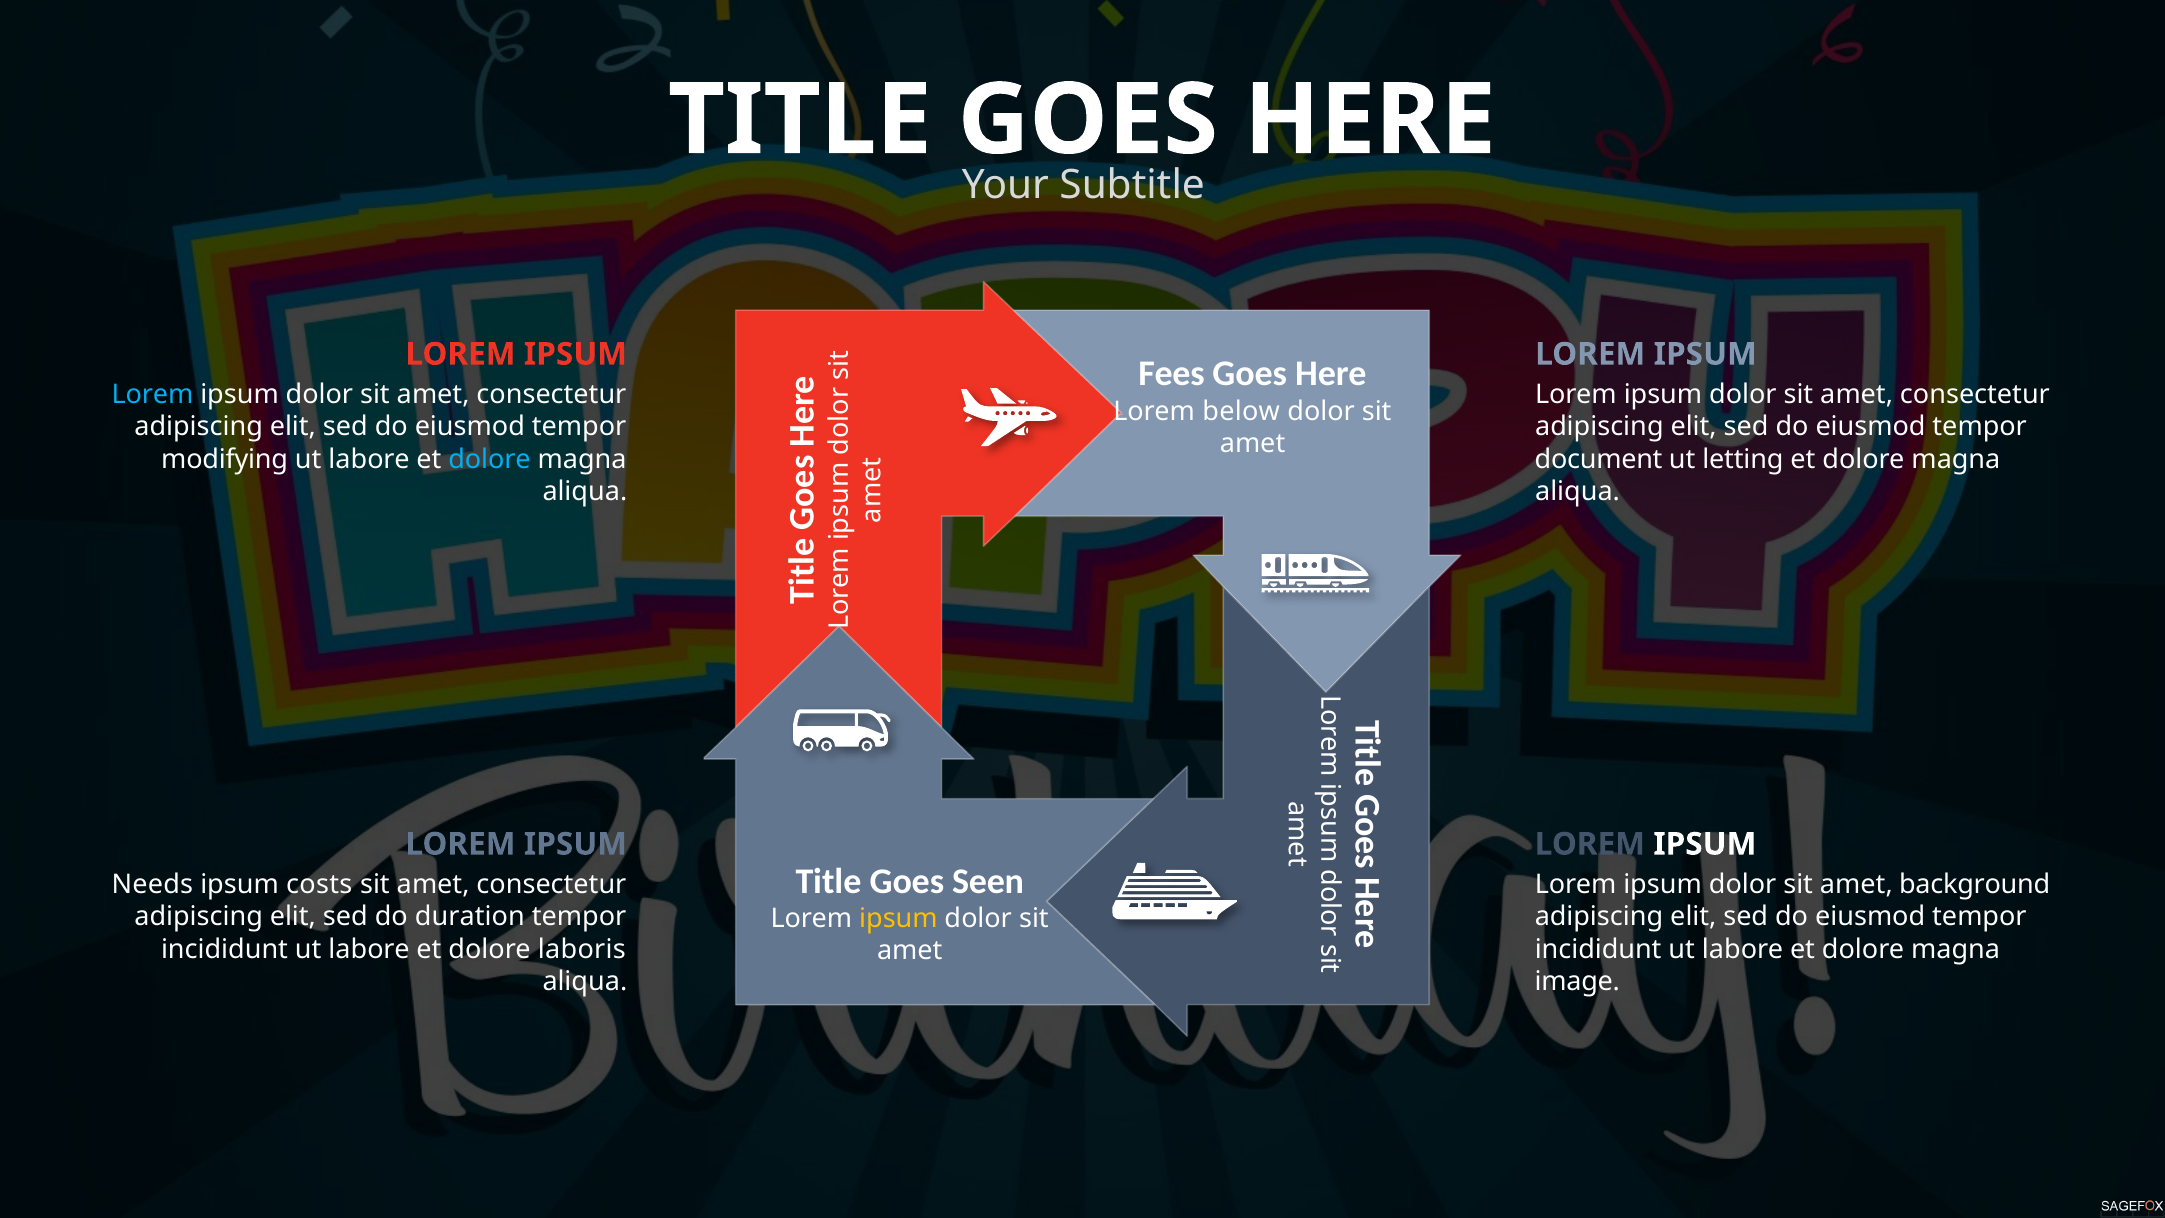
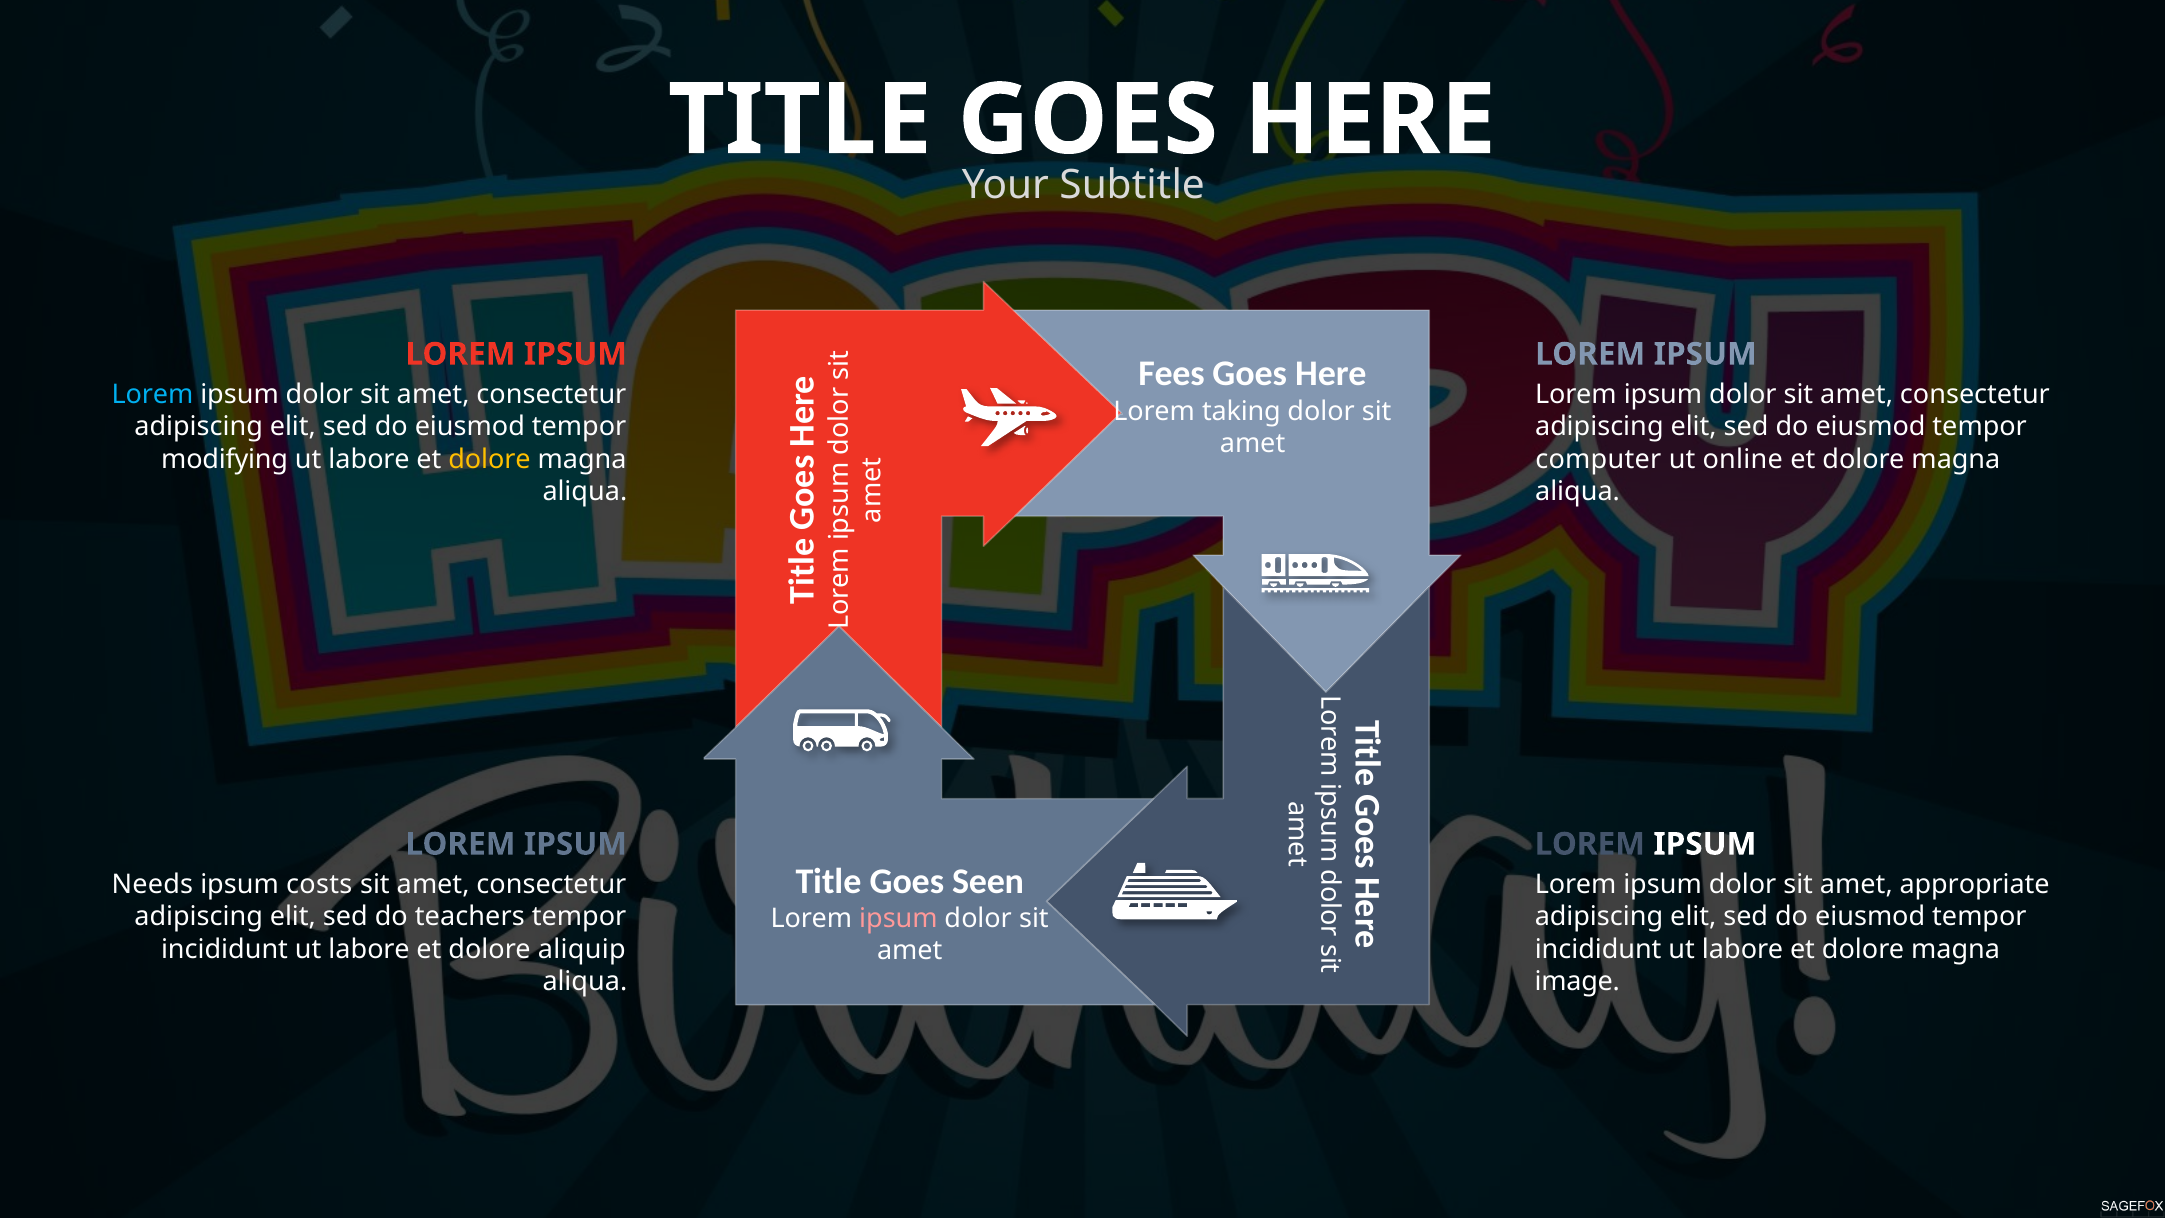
below: below -> taking (1241, 411)
dolore colour: light blue -> yellow (490, 459)
document: document -> computer (1598, 459)
letting: letting -> online (1743, 459)
background: background -> appropriate (1975, 884)
duration: duration -> teachers (470, 917)
ipsum colour: yellow -> pink (898, 918)
laboris: laboris -> aliquip (582, 949)
